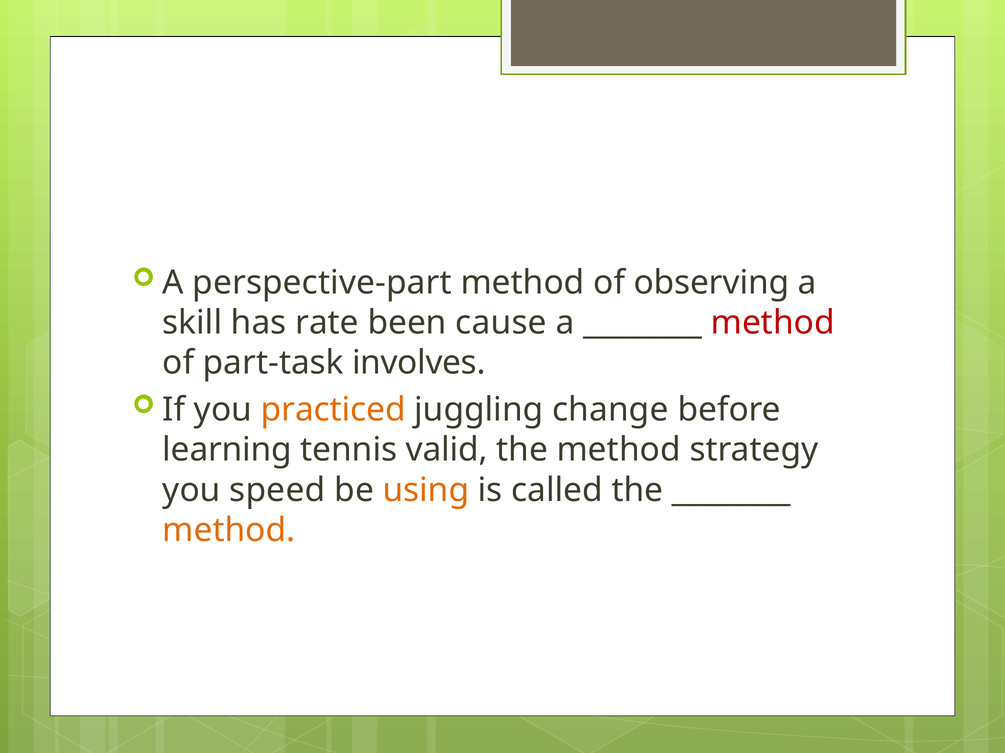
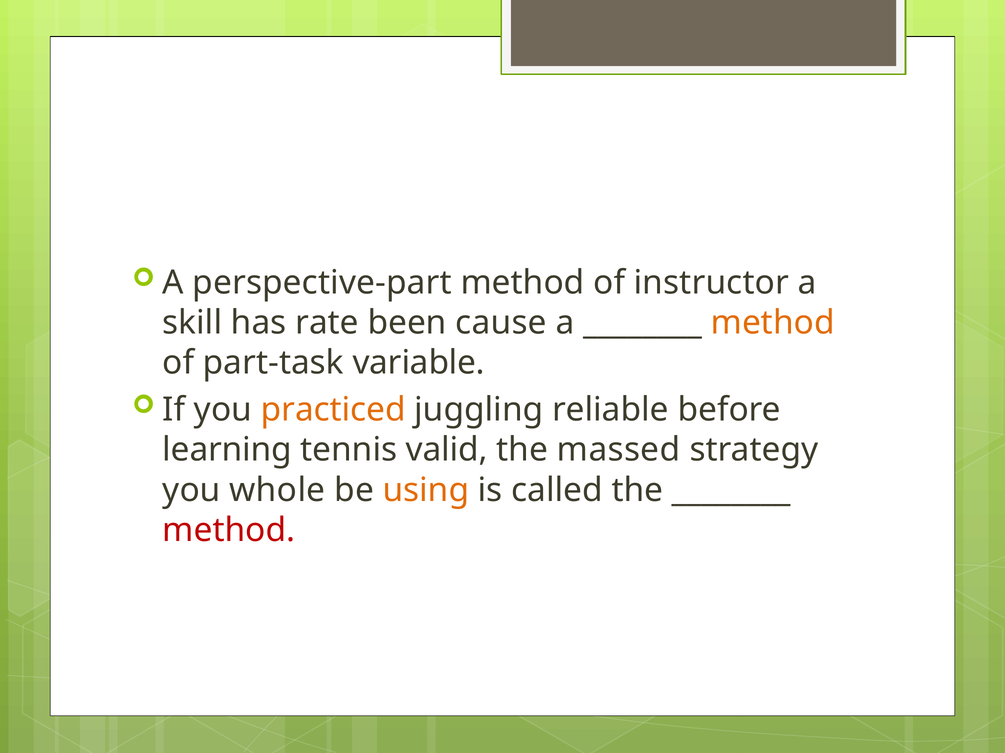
observing: observing -> instructor (711, 283)
method colour: red -> orange (773, 323)
involves: involves -> variable (419, 363)
change: change -> reliable (610, 410)
the method: method -> massed (619, 450)
speed: speed -> whole (277, 491)
method colour: orange -> red (229, 531)
